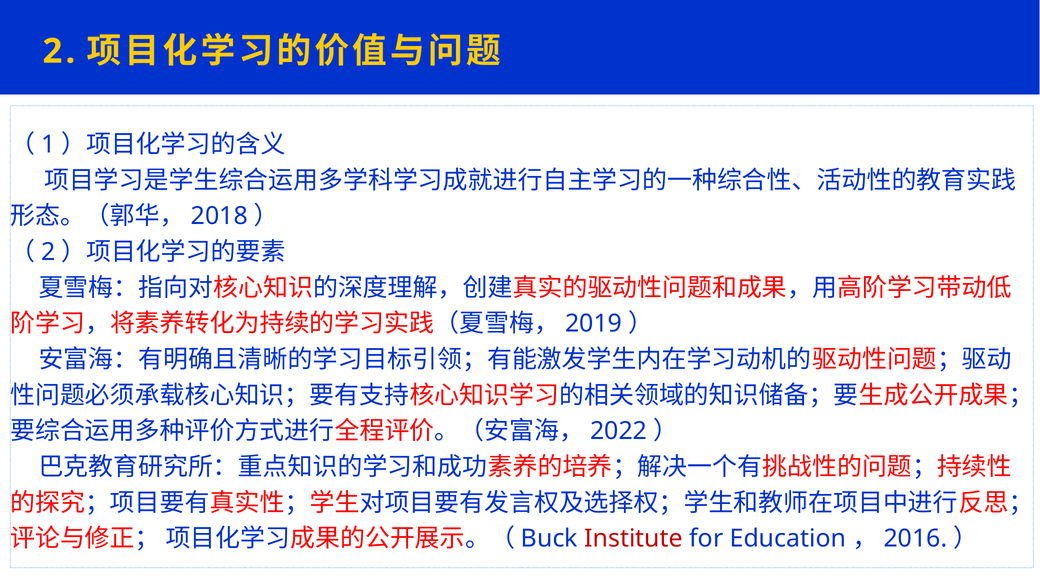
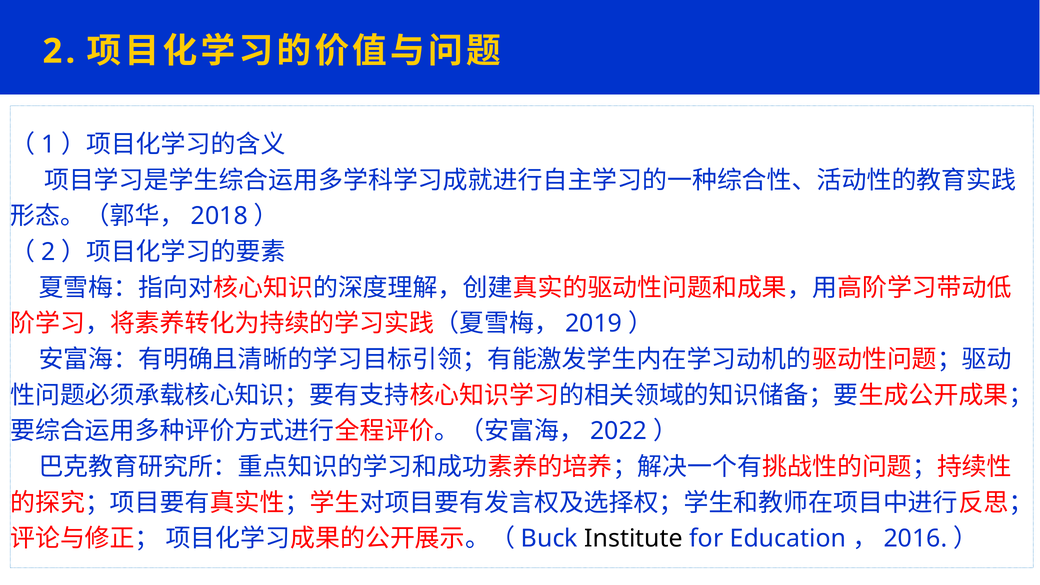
Institute colour: red -> black (634, 539)
